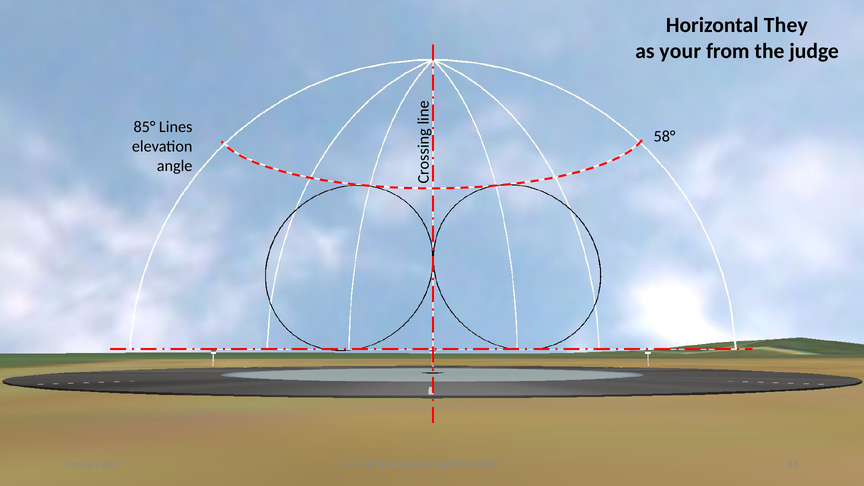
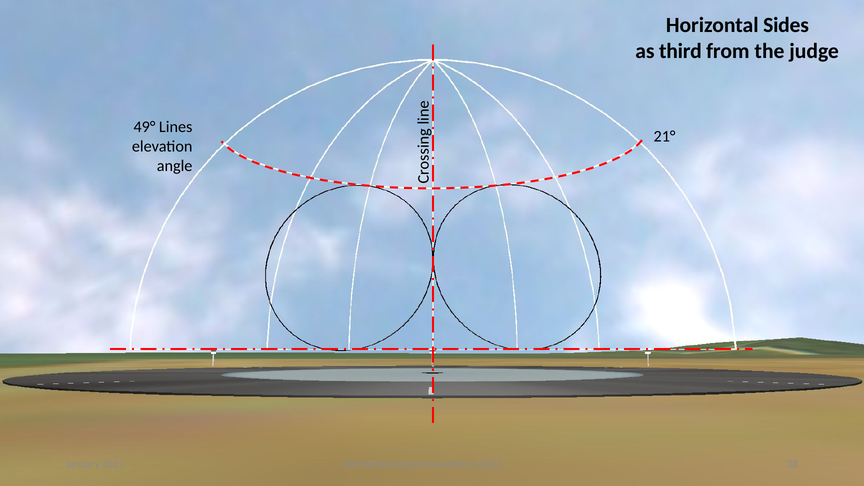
They: They -> Sides (786, 25)
your: your -> third (680, 51)
85°: 85° -> 49° (144, 127)
58°: 58° -> 21° (665, 136)
